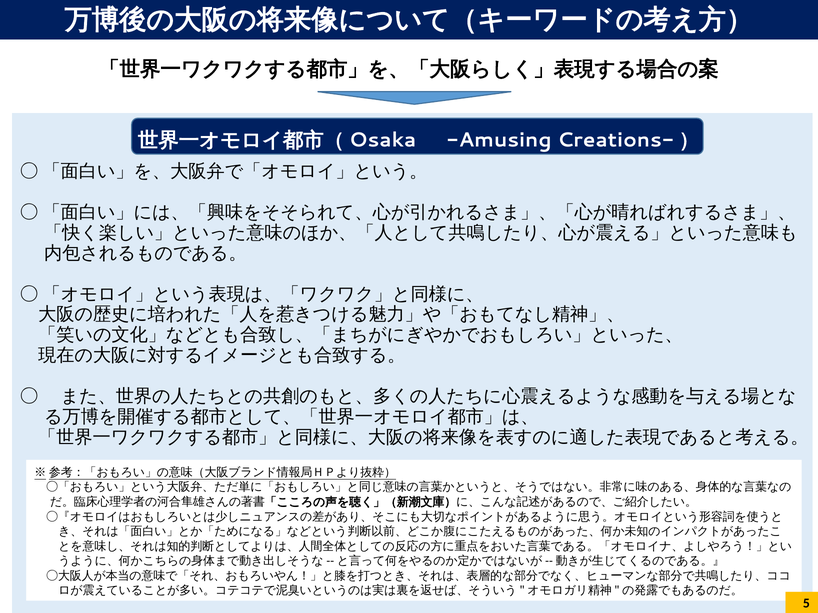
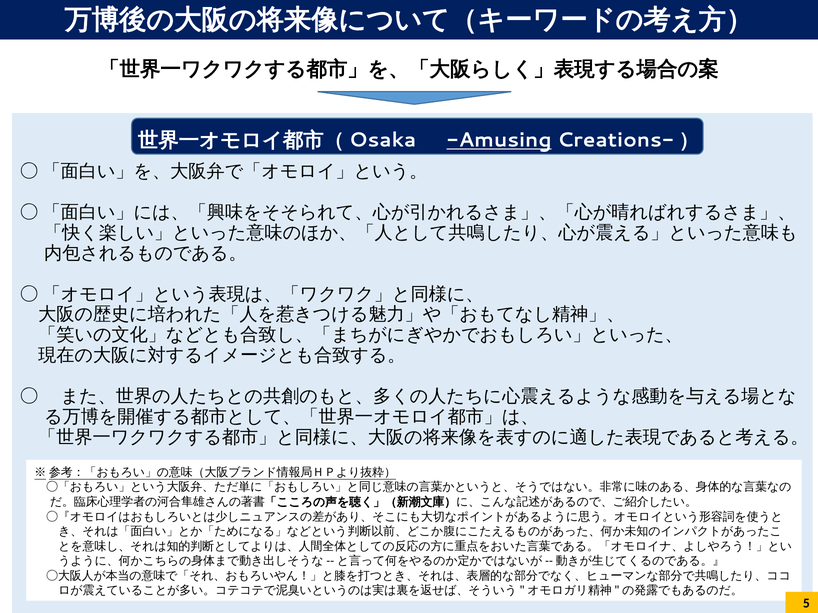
Amusing underline: none -> present (499, 140)
